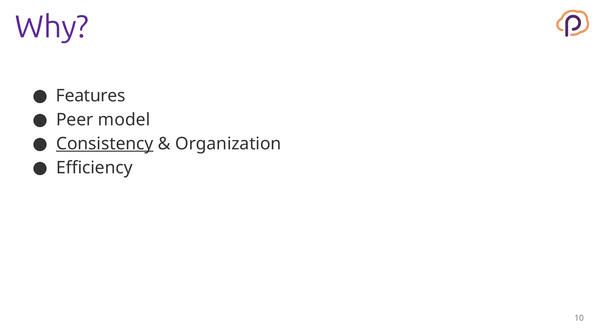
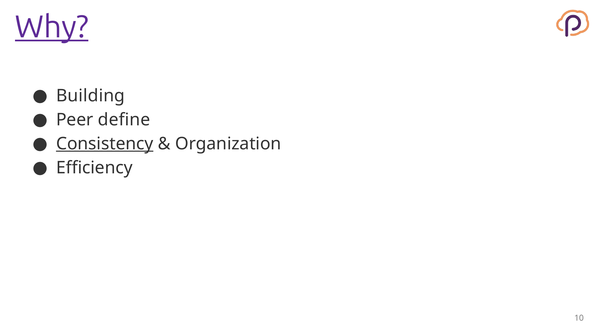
Why underline: none -> present (52, 27)
Features: Features -> Building (91, 96)
model: model -> define (124, 120)
